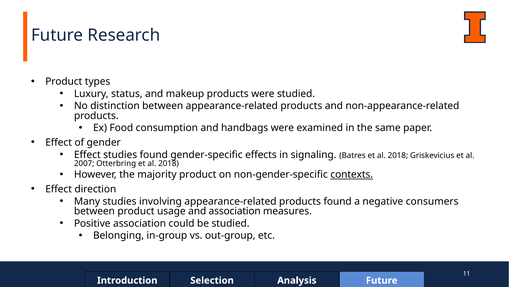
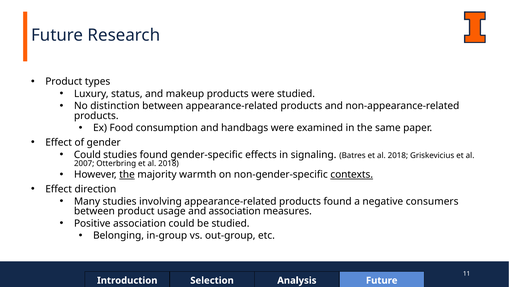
Effect: Effect -> Could (87, 154)
the underline: none -> present (127, 174)
majority product: product -> warmth (198, 174)
